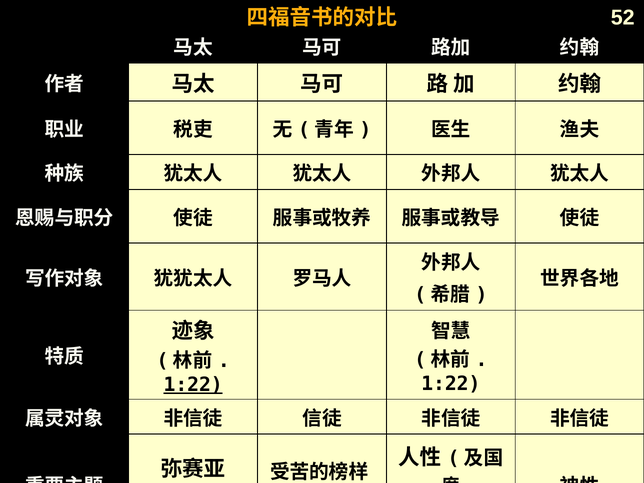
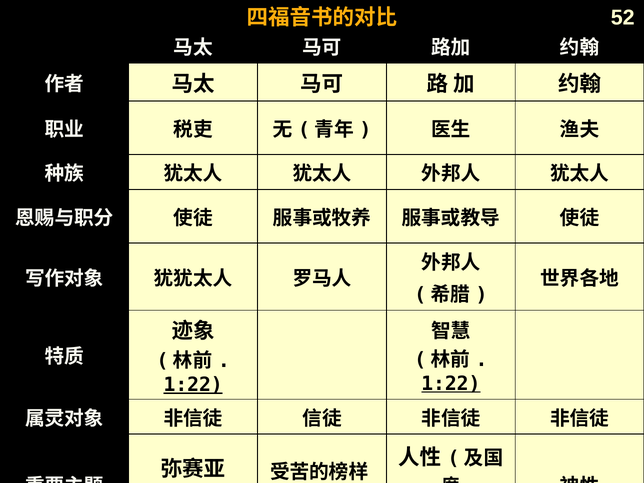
1:22 underline: none -> present (451, 384)
